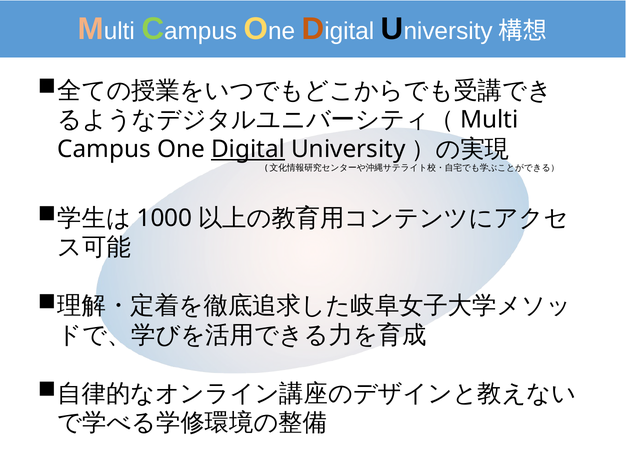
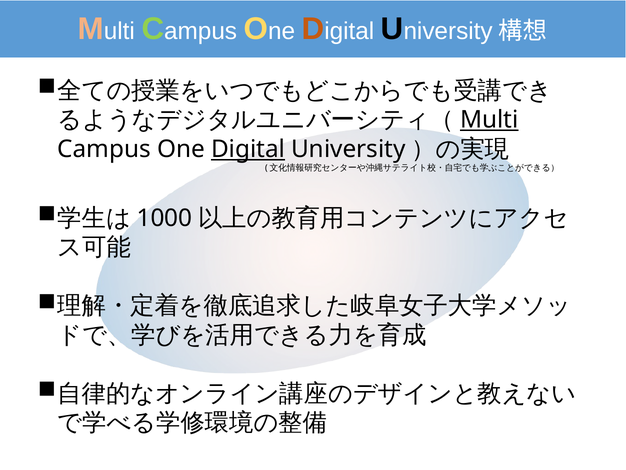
Multi underline: none -> present (489, 120)
